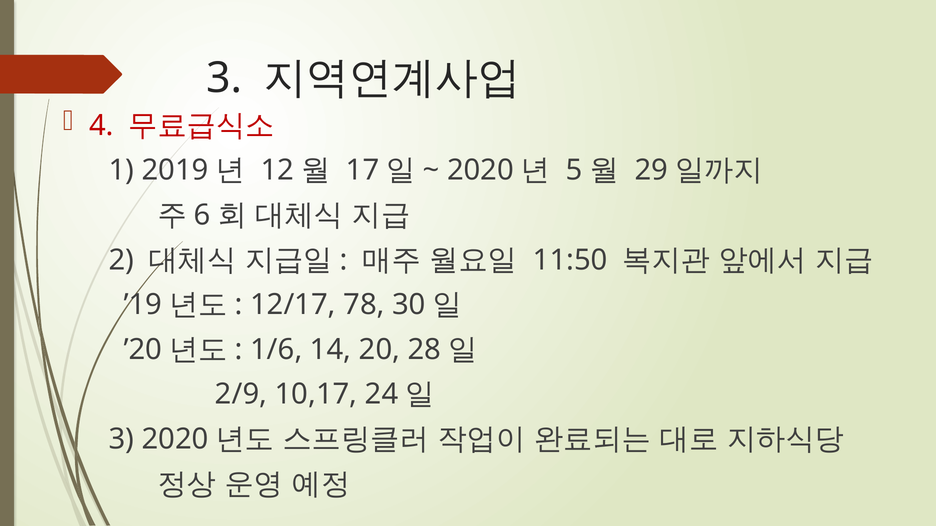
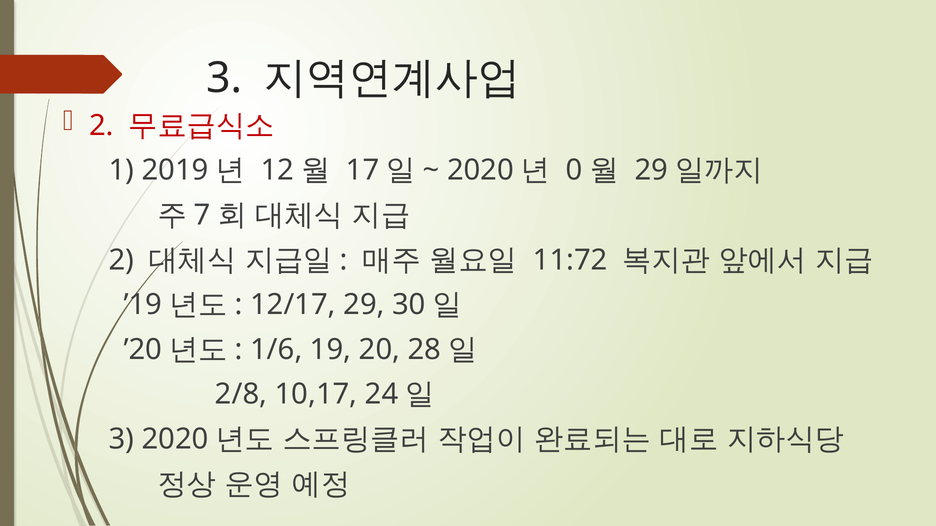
4: 4 -> 2 (101, 126)
5: 5 -> 0 (574, 170)
6: 6 -> 7 (202, 215)
11:50: 11:50 -> 11:72 (570, 260)
12/17 78: 78 -> 29 (364, 305)
14: 14 -> 19 (331, 350)
2/9: 2/9 -> 2/8 (241, 395)
